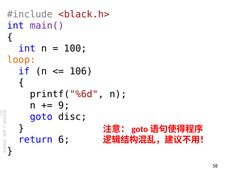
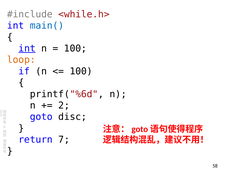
<black.h>: <black.h> -> <while.h> (84, 14)
main( colour: purple -> blue (47, 26)
int underline: none -> present (27, 48)
106: 106 -> 100 (81, 71)
9: 9 -> 2 (64, 105)
6: 6 -> 7 (64, 139)
